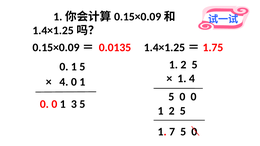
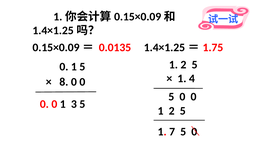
4: 4 -> 8 (64, 82)
1: 1 -> 0 (82, 82)
